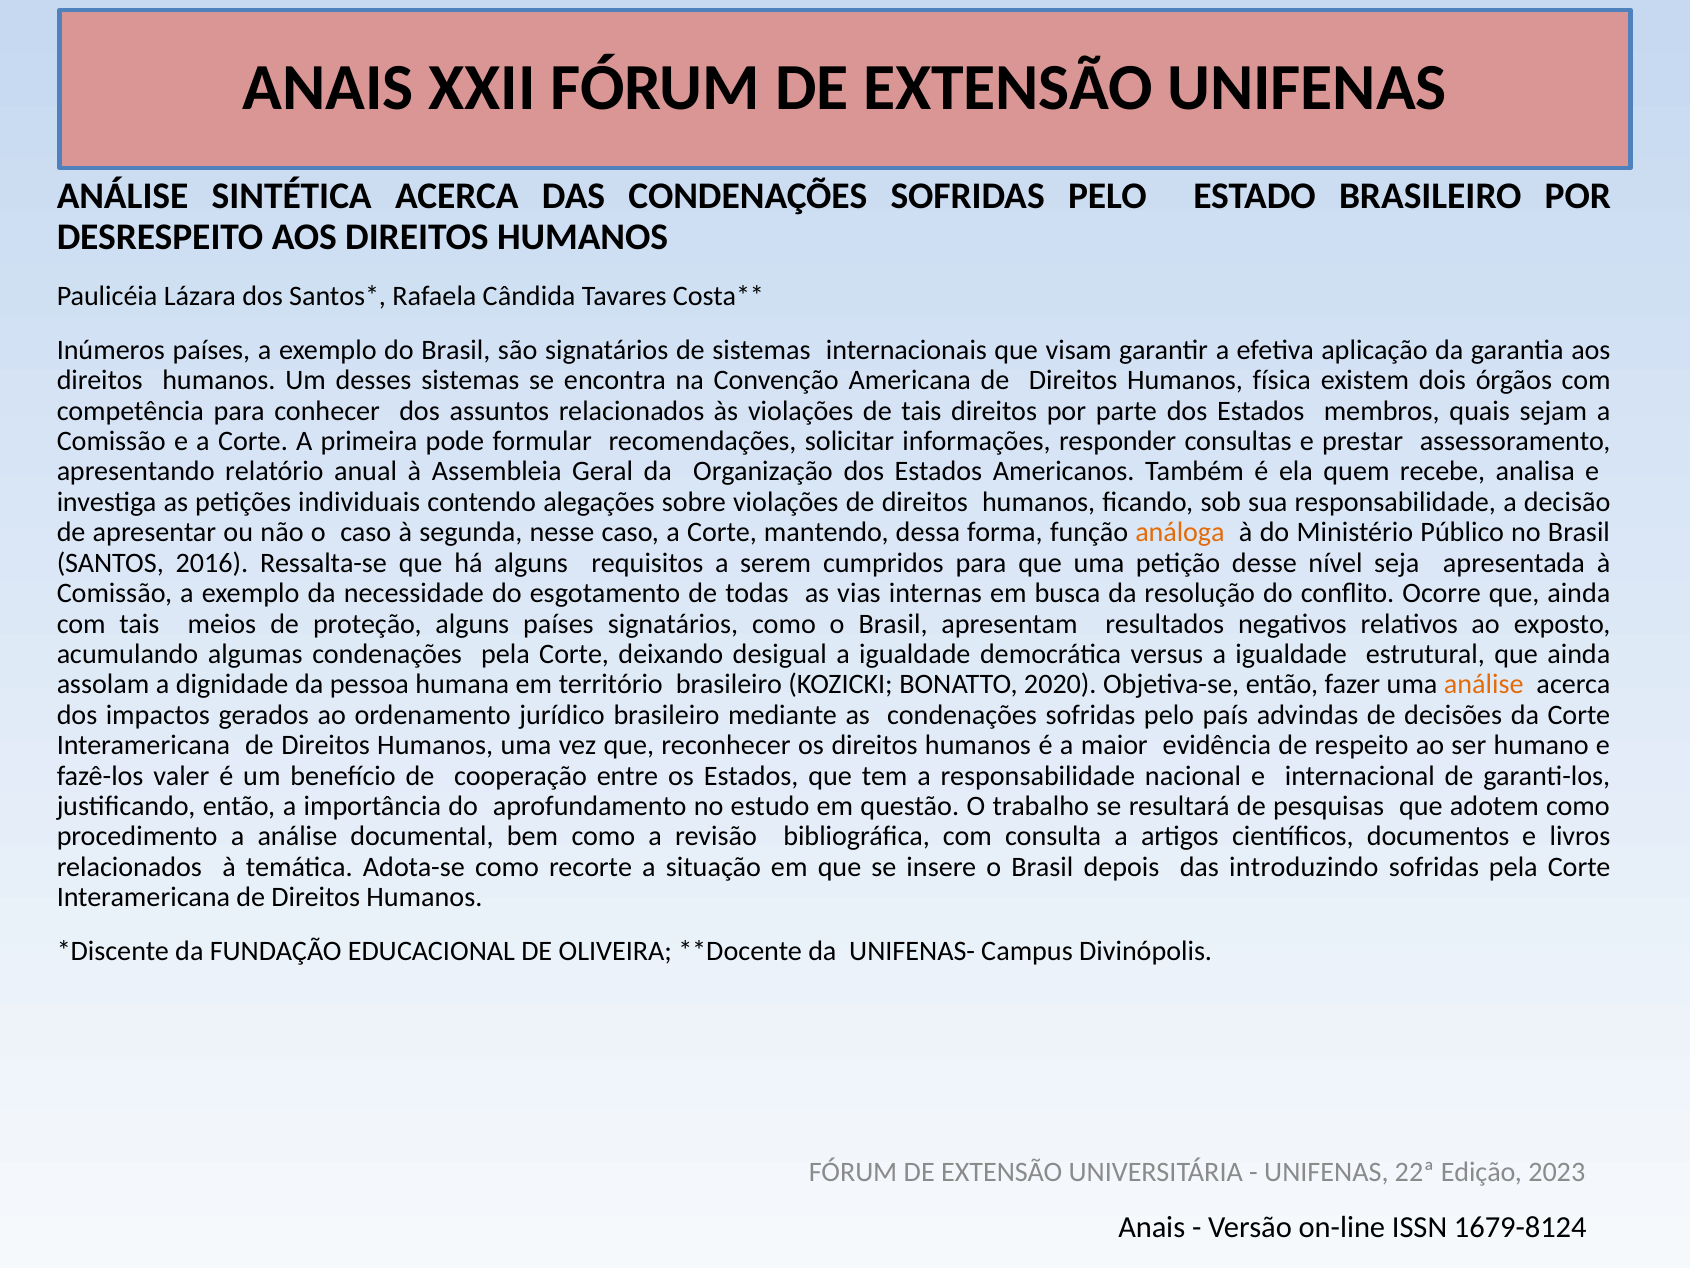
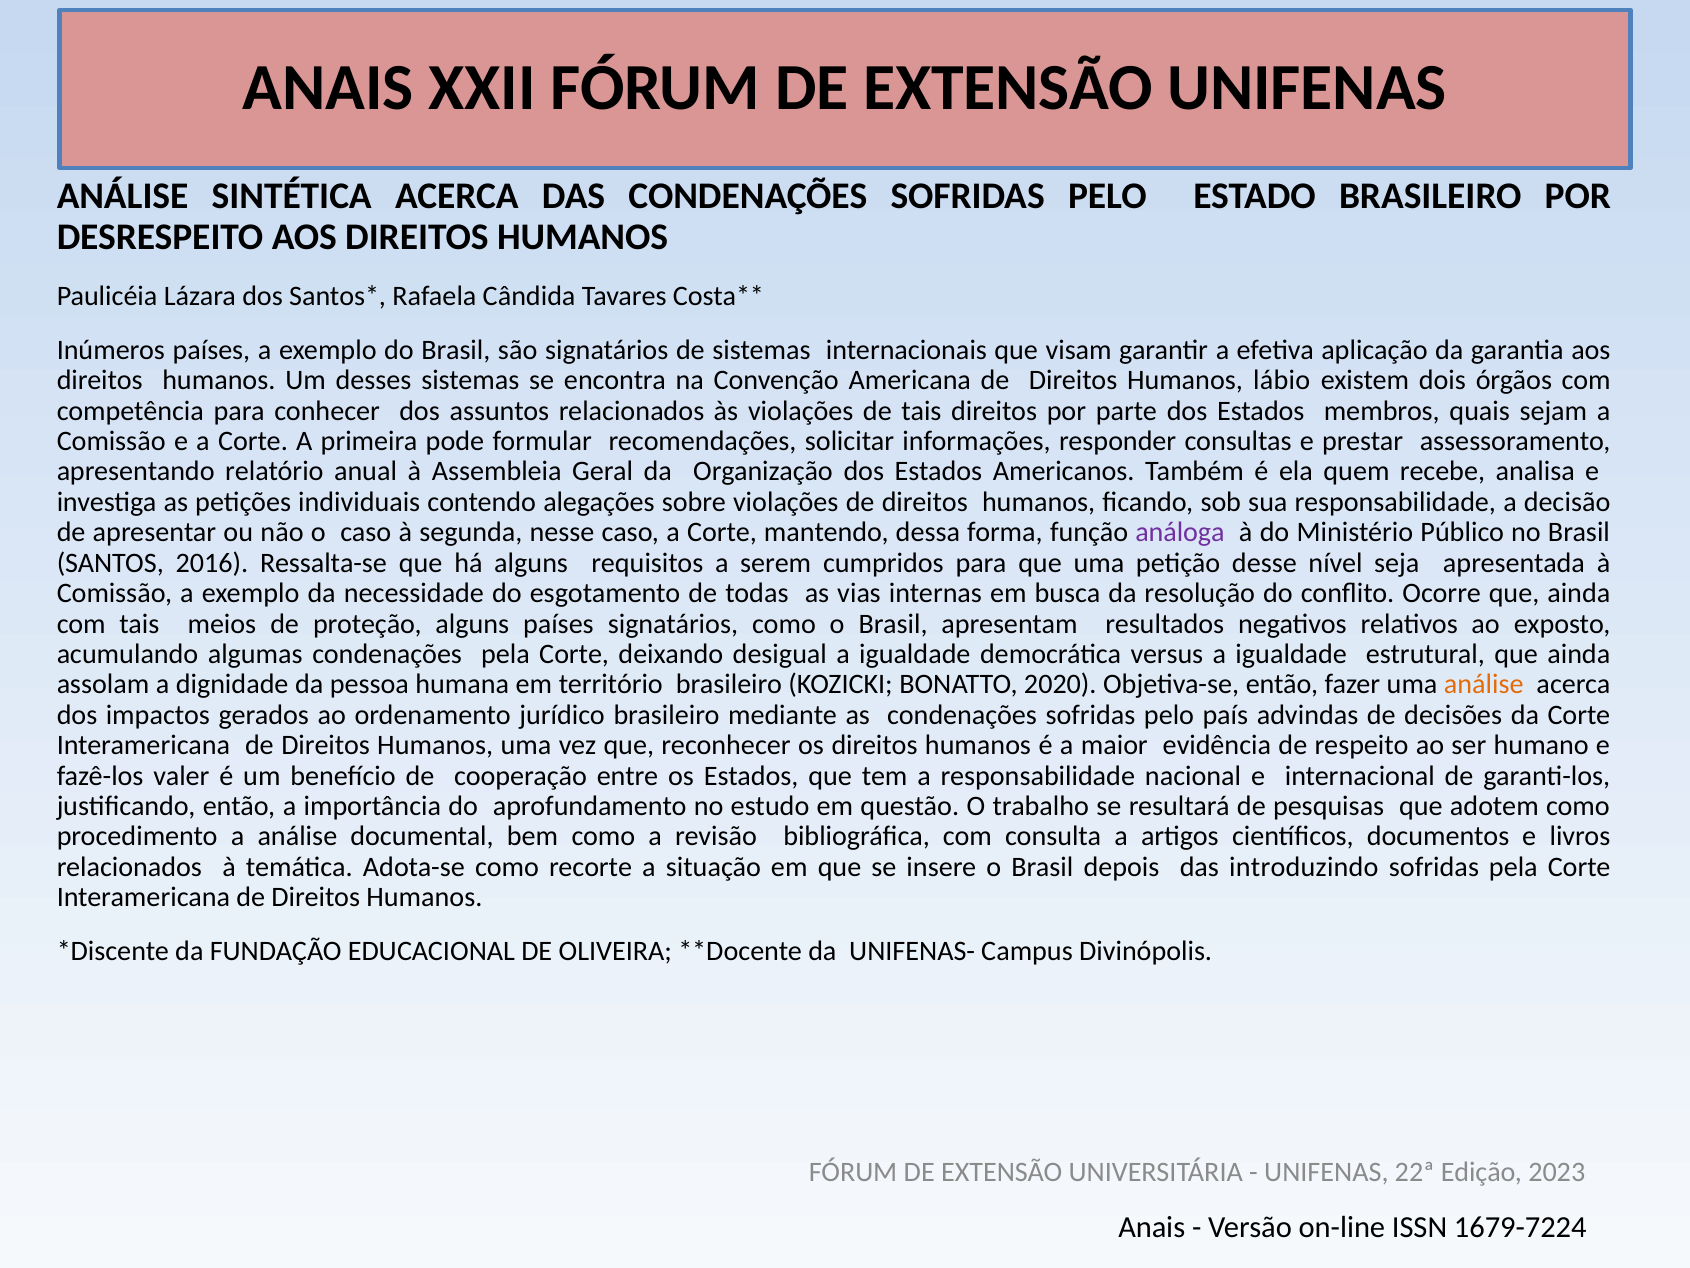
física: física -> lábio (1282, 380)
análoga colour: orange -> purple (1180, 532)
1679-8124: 1679-8124 -> 1679-7224 (1520, 1226)
